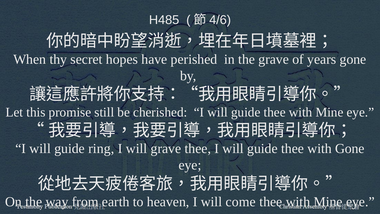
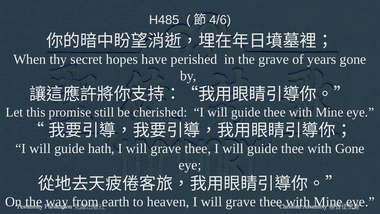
ring: ring -> hath (101, 148)
heaven I will come: come -> grave (241, 202)
